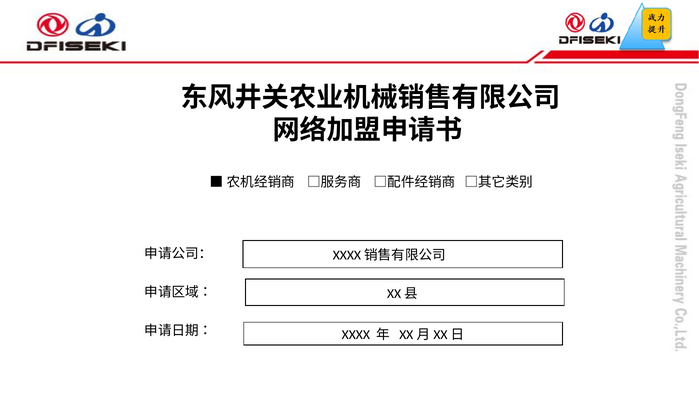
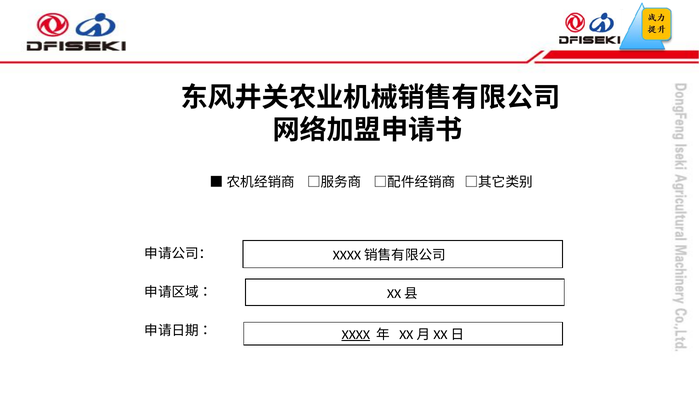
XXXX underline: none -> present (356, 335)
